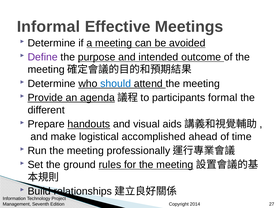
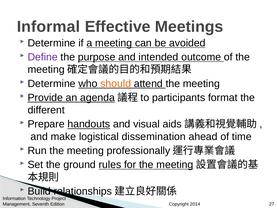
should colour: blue -> orange (116, 83)
formal: formal -> format (223, 97)
accomplished: accomplished -> dissemination (154, 136)
